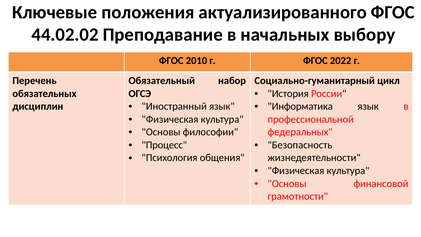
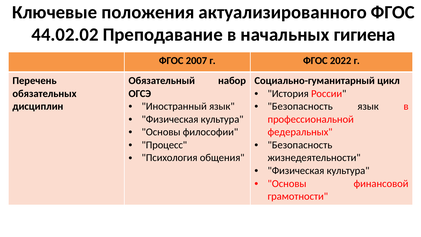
выбору: выбору -> гигиена (365, 35)
2010: 2010 -> 2007 (196, 61)
Информатика: Информатика -> Безопасность (300, 106)
